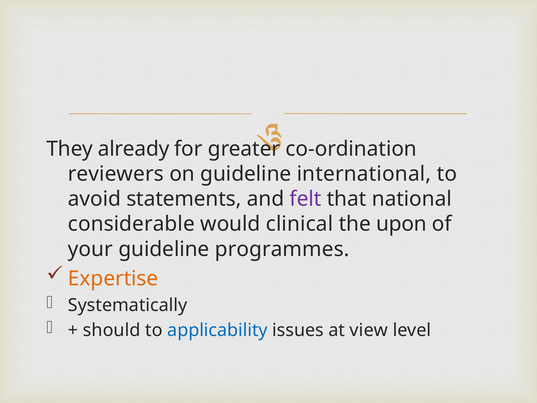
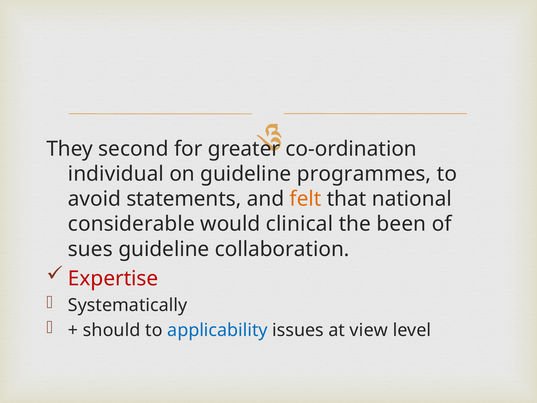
already: already -> second (133, 149)
reviewers: reviewers -> individual (116, 174)
international: international -> programmes (364, 174)
felt colour: purple -> orange (305, 199)
upon: upon -> been (401, 224)
your: your -> sues (90, 249)
programmes: programmes -> collaboration (282, 249)
Expertise colour: orange -> red (113, 278)
